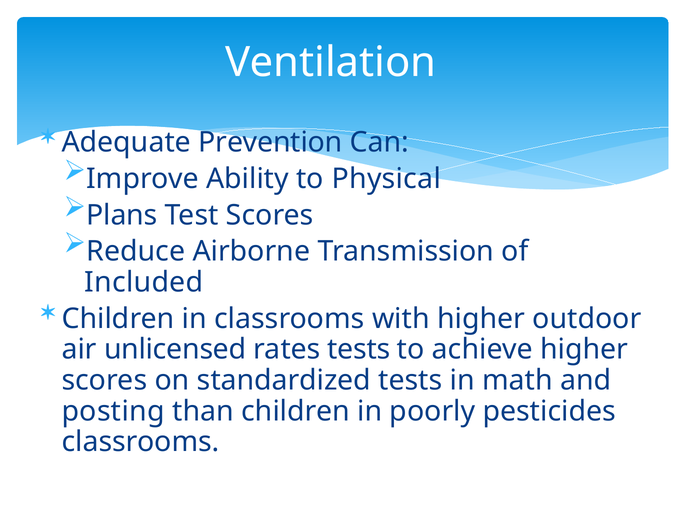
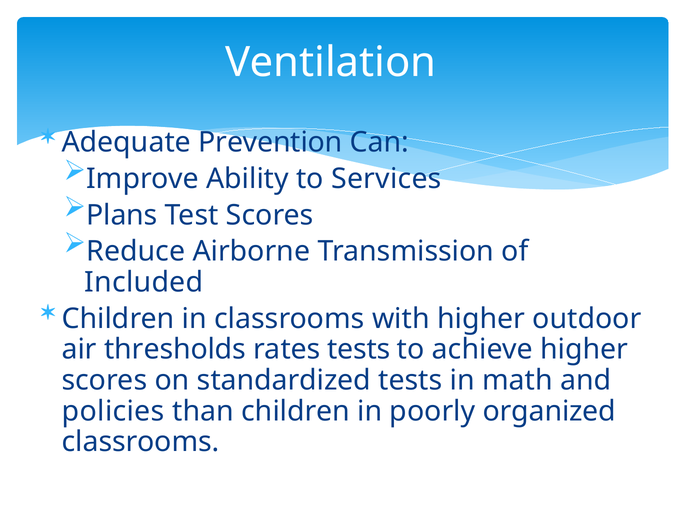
Physical: Physical -> Services (386, 179)
unlicensed: unlicensed -> thresholds (175, 349)
posting: posting -> policies (113, 411)
pesticides: pesticides -> organized (549, 411)
